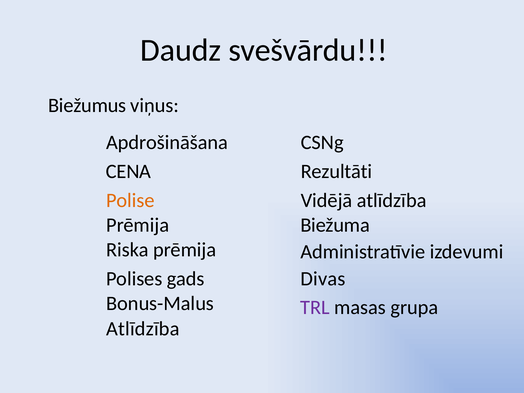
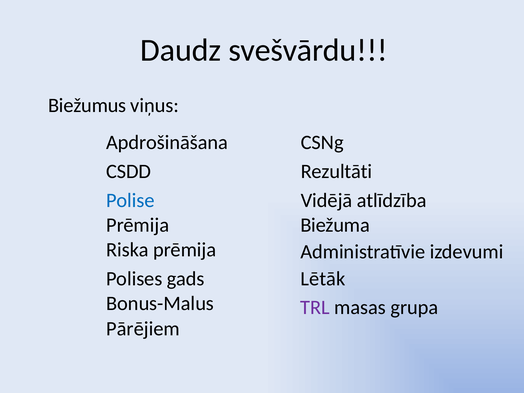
CENA: CENA -> CSDD (129, 171)
Polise colour: orange -> blue (130, 200)
Divas: Divas -> Lētāk (323, 279)
Atlīdzība: Atlīdzība -> Pārējiem (143, 329)
